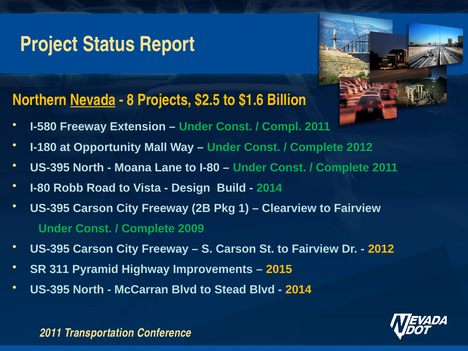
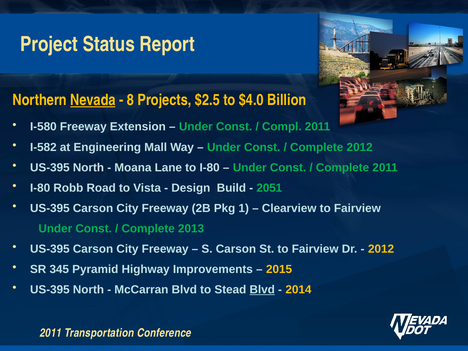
$1.6: $1.6 -> $4.0 (251, 100)
I-180: I-180 -> I-582 (43, 147)
Opportunity: Opportunity -> Engineering (107, 147)
2014: 2014 -> 2051 (269, 188)
2009: 2009 -> 2013 (191, 229)
311: 311 -> 345 (59, 269)
Blvd underline: none -> present (262, 290)
